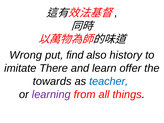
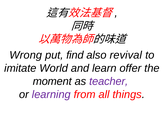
history: history -> revival (126, 55)
There: There -> World (54, 68)
towards: towards -> moment (52, 81)
teacher colour: blue -> purple (109, 81)
